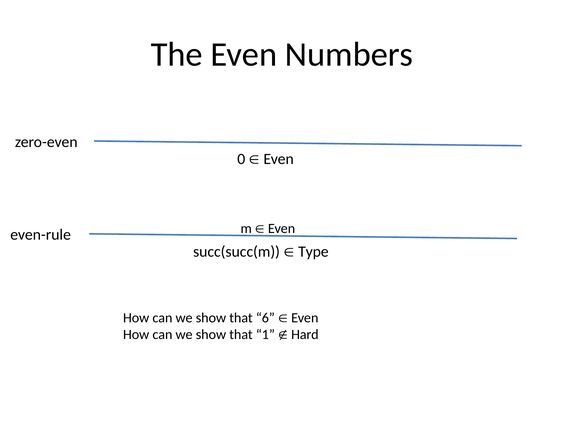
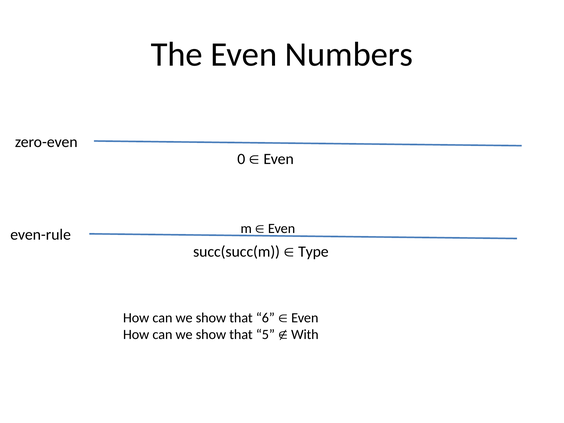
1: 1 -> 5 (265, 335)
Hard: Hard -> With (305, 335)
